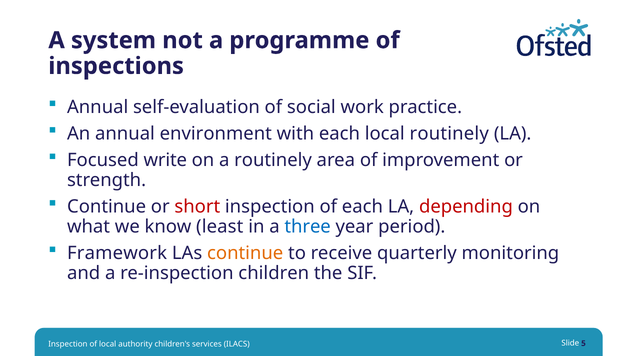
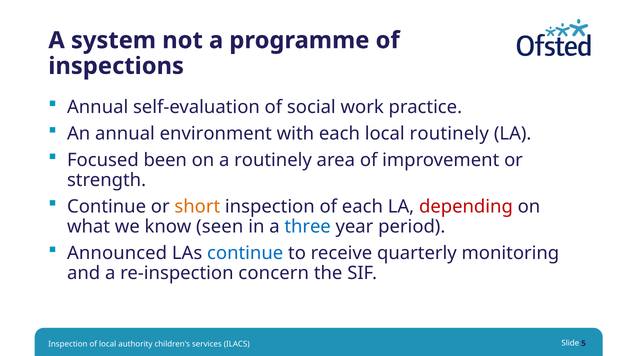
write: write -> been (165, 160)
short colour: red -> orange (197, 207)
least: least -> seen (220, 227)
Framework: Framework -> Announced (117, 253)
continue colour: orange -> blue (245, 253)
children: children -> concern (274, 273)
